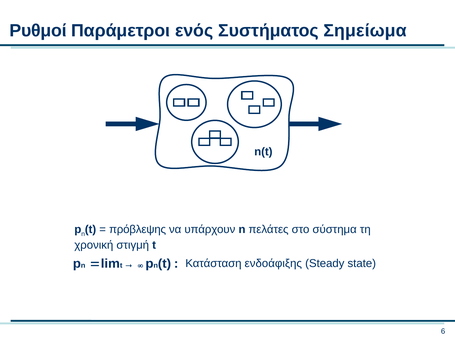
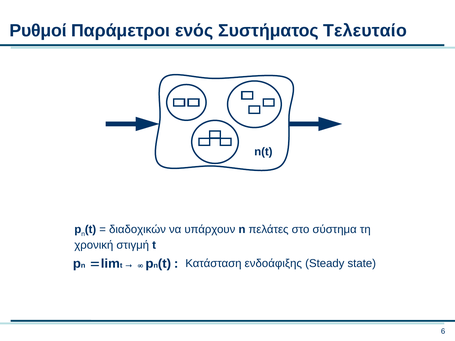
Σημείωμα: Σημείωμα -> Τελευταίο (365, 31)
πρόβλεψης: πρόβλεψης -> διαδοχικών (138, 230)
